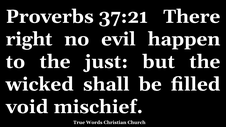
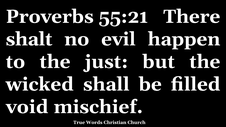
37:21: 37:21 -> 55:21 (123, 17)
right: right -> shalt (29, 39)
